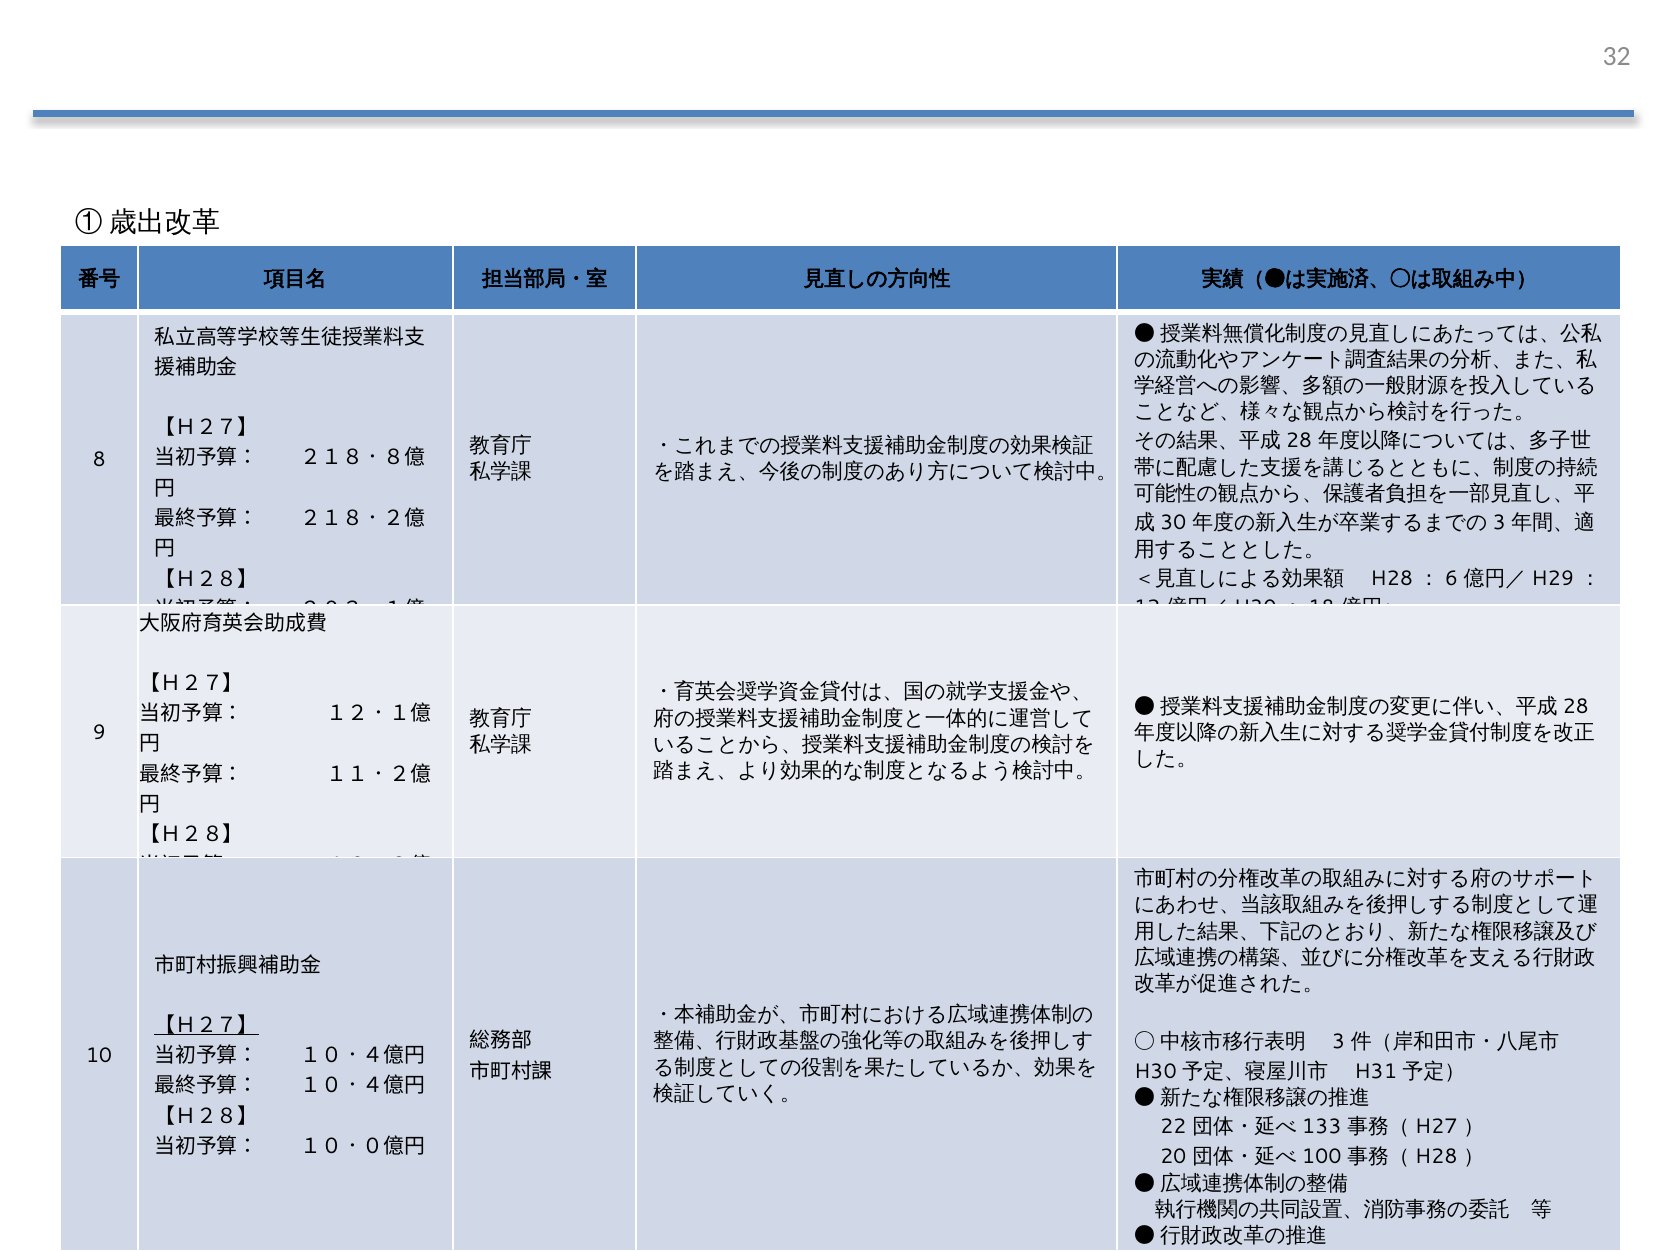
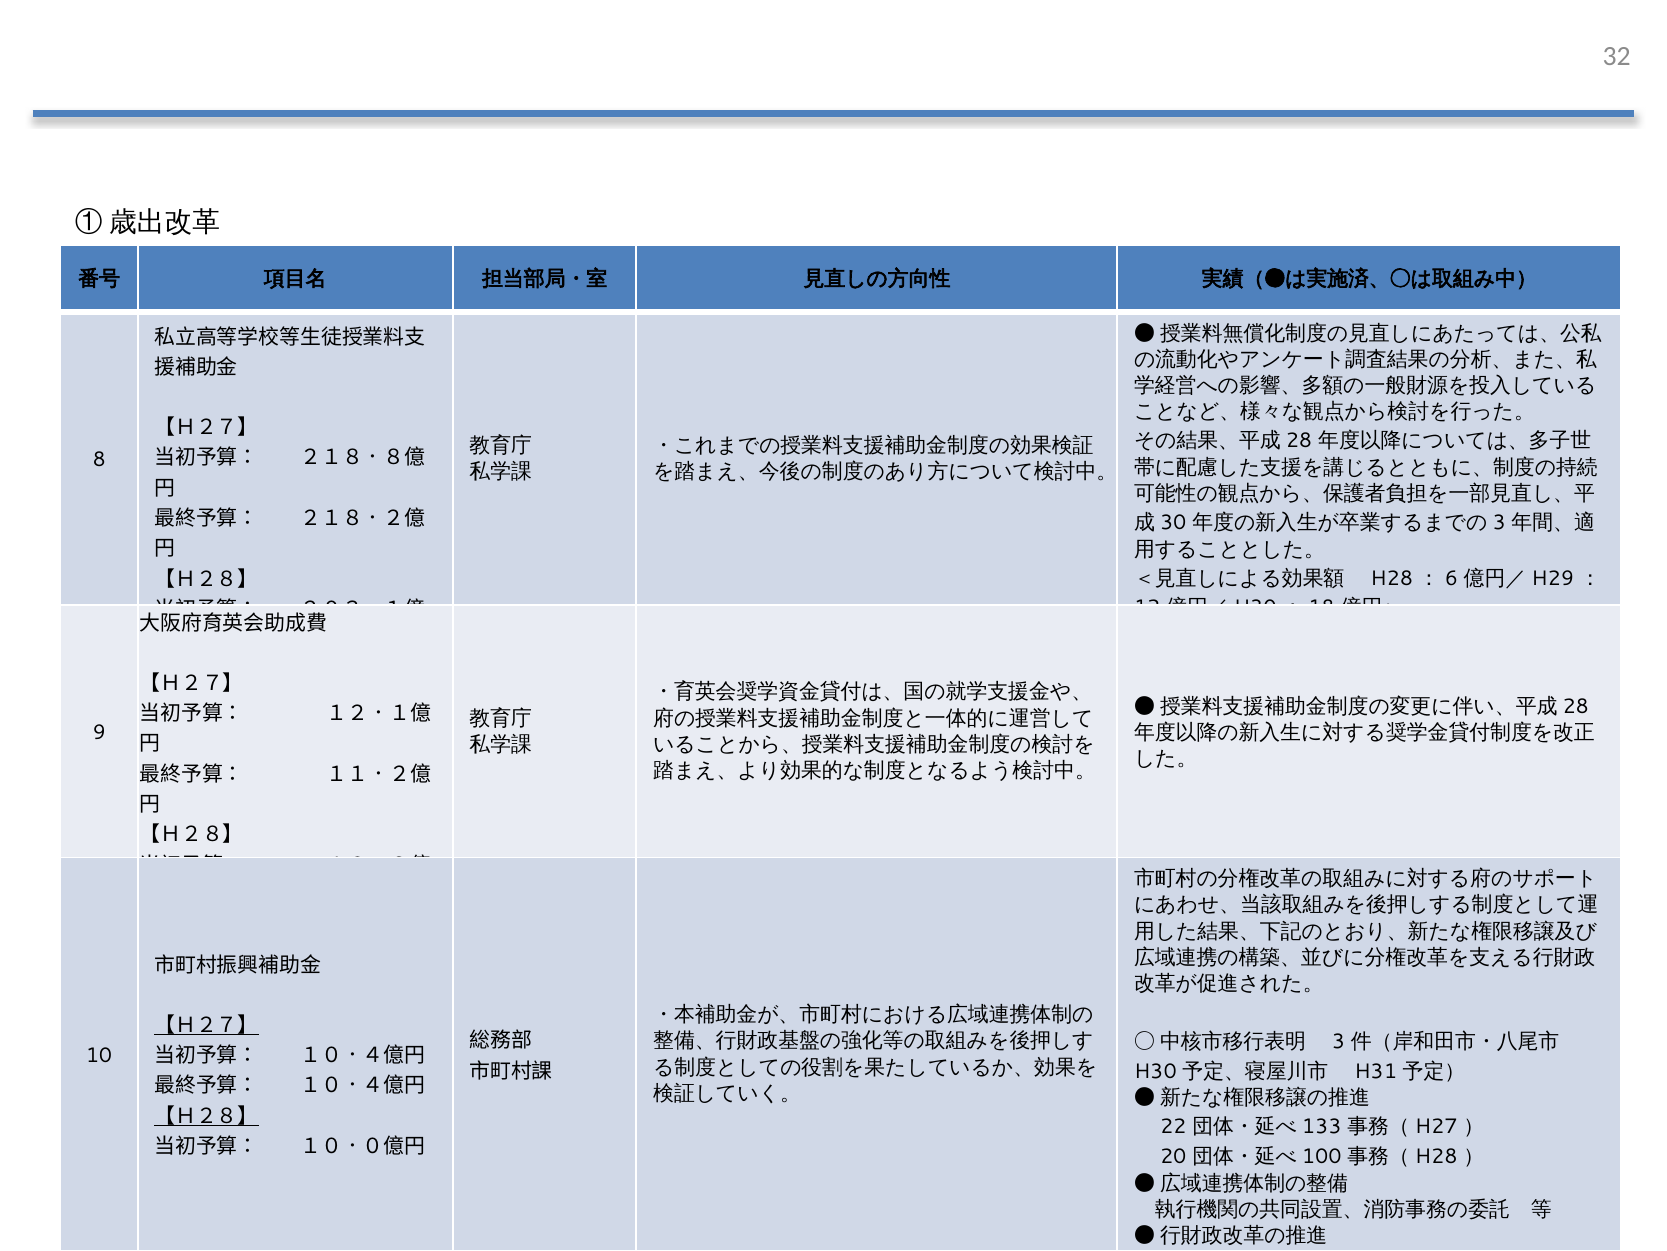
【Ｈ２８】 underline: none -> present (207, 1116)
